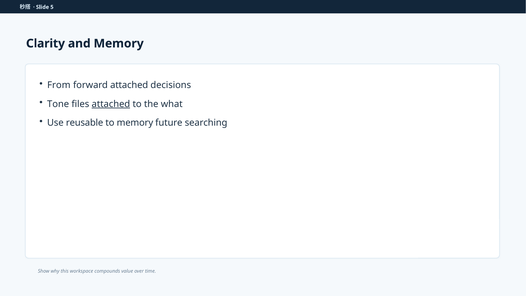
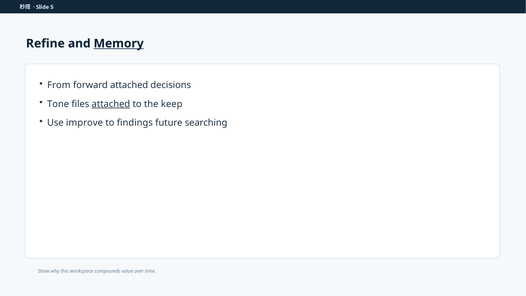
Clarity: Clarity -> Refine (45, 43)
Memory underline: none -> present (119, 43)
what: what -> keep (172, 104)
reusable: reusable -> improve (84, 123)
to memory: memory -> findings (135, 123)
